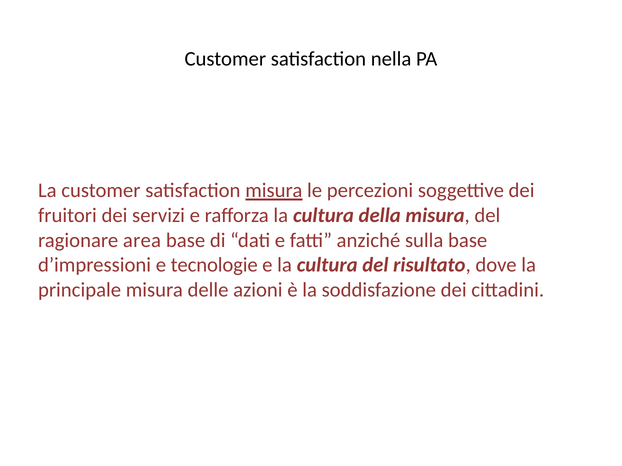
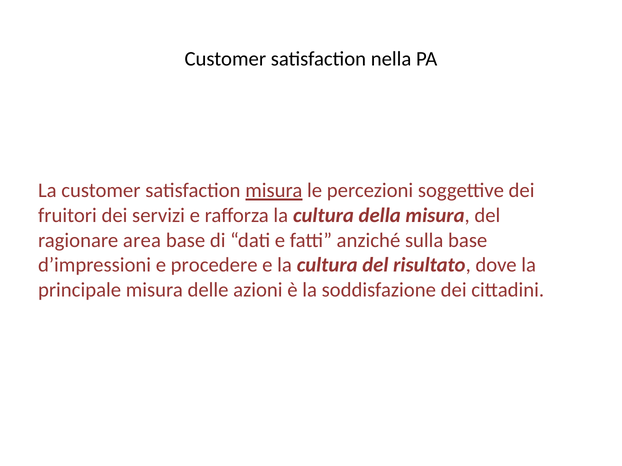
tecnologie: tecnologie -> procedere (214, 265)
